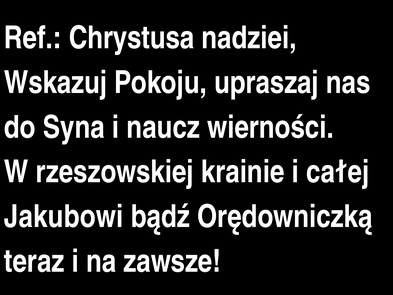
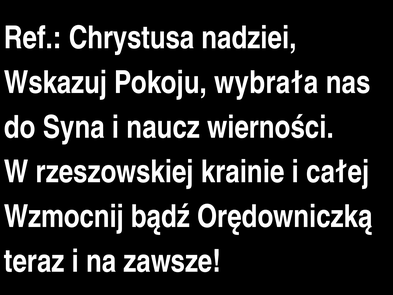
upraszaj: upraszaj -> wybrała (266, 83)
Jakubowi: Jakubowi -> Wzmocnij (64, 217)
